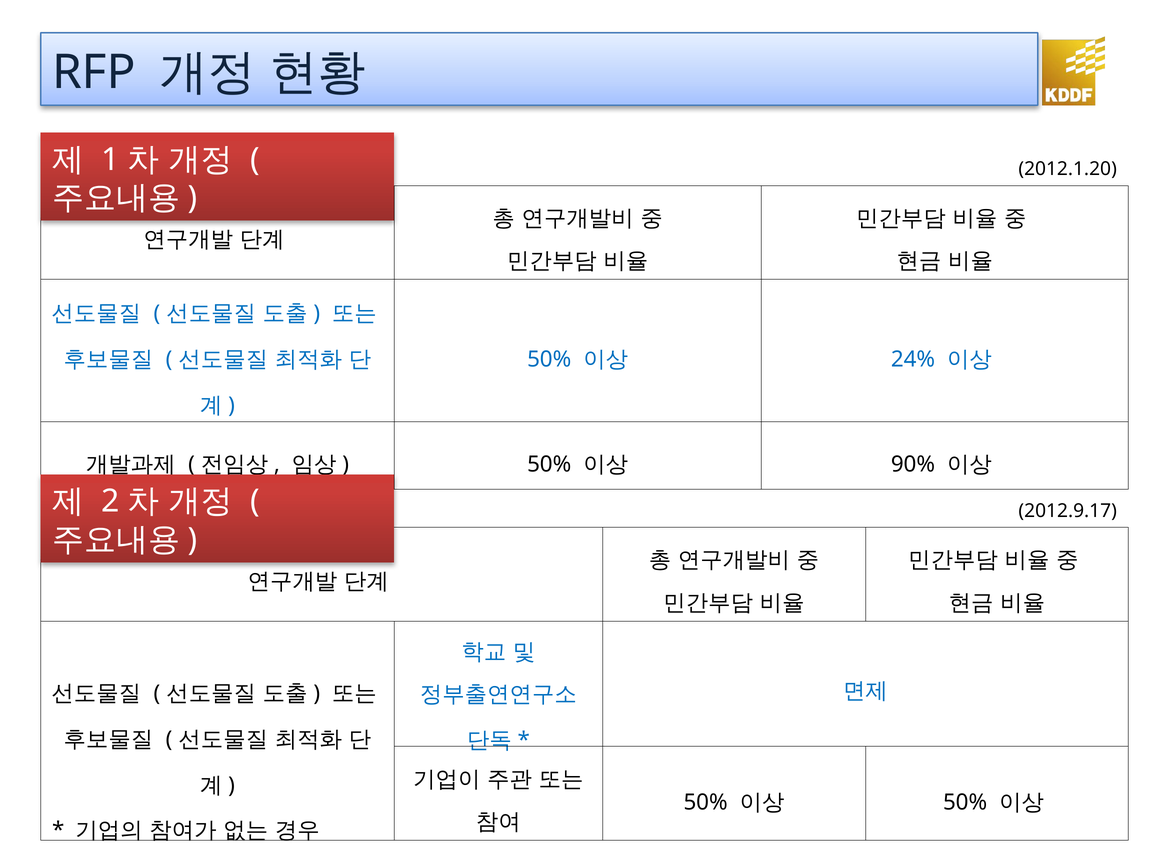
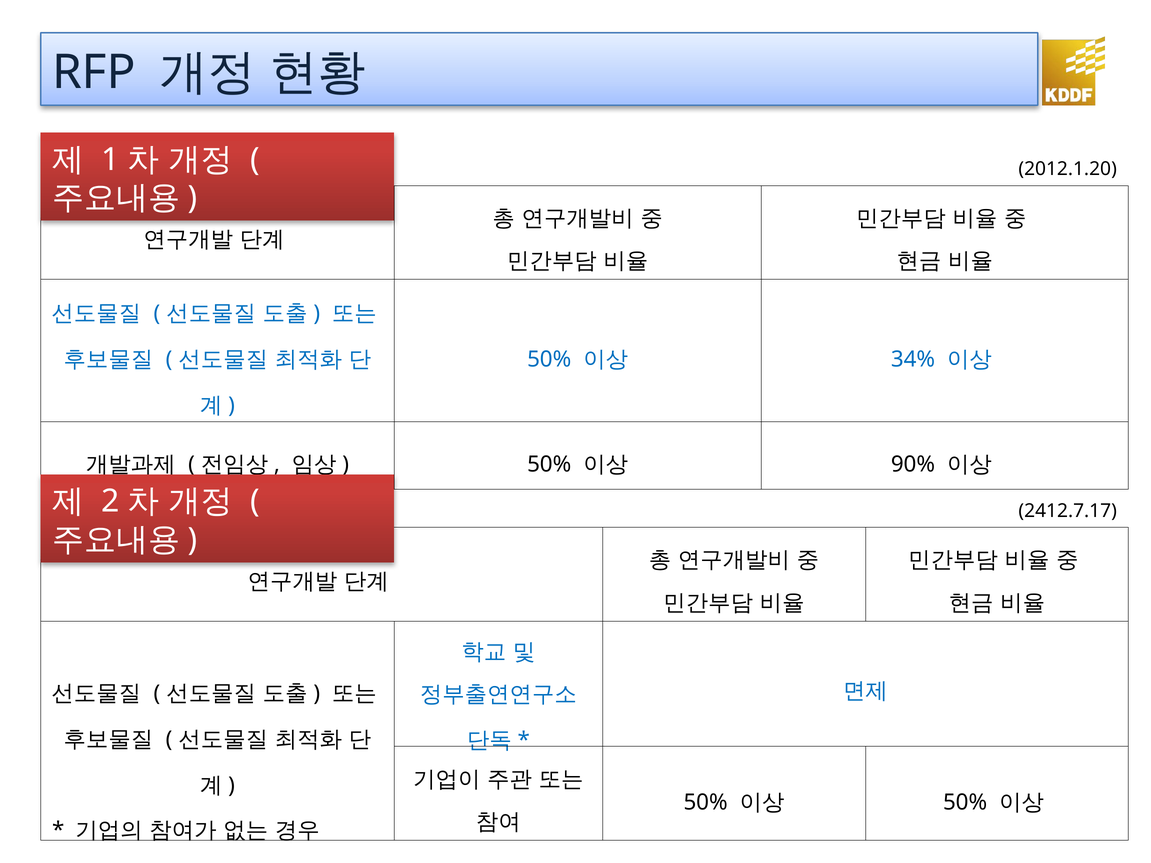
24%: 24% -> 34% (913, 359)
2012.9.17: 2012.9.17 -> 2412.7.17 (1068, 511)
